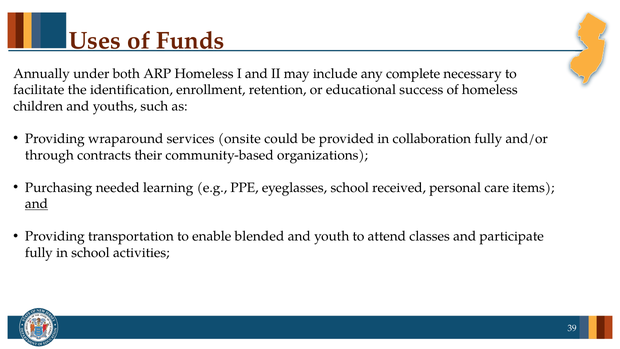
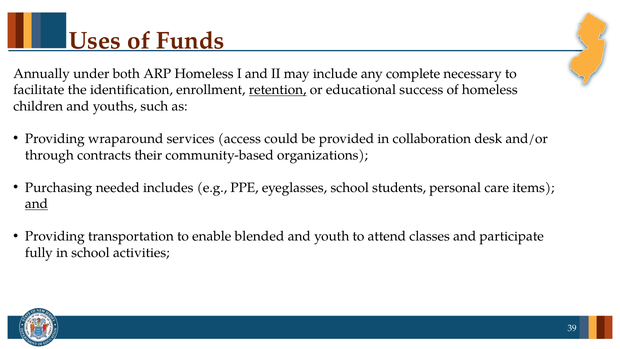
retention underline: none -> present (278, 90)
onsite: onsite -> access (239, 139)
collaboration fully: fully -> desk (488, 139)
learning: learning -> includes (168, 187)
received: received -> students (399, 187)
